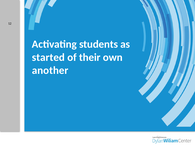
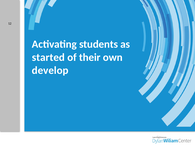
another: another -> develop (50, 70)
